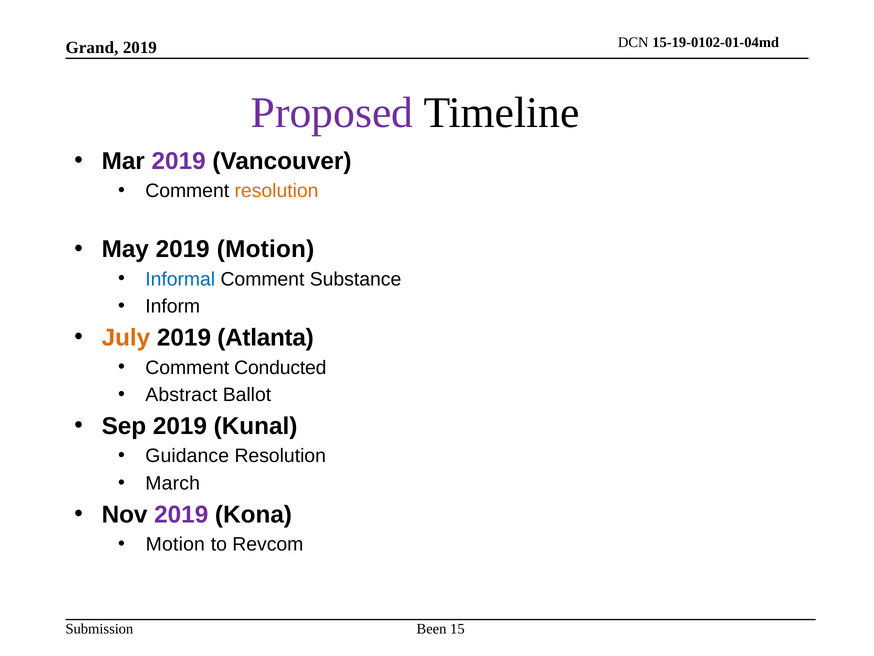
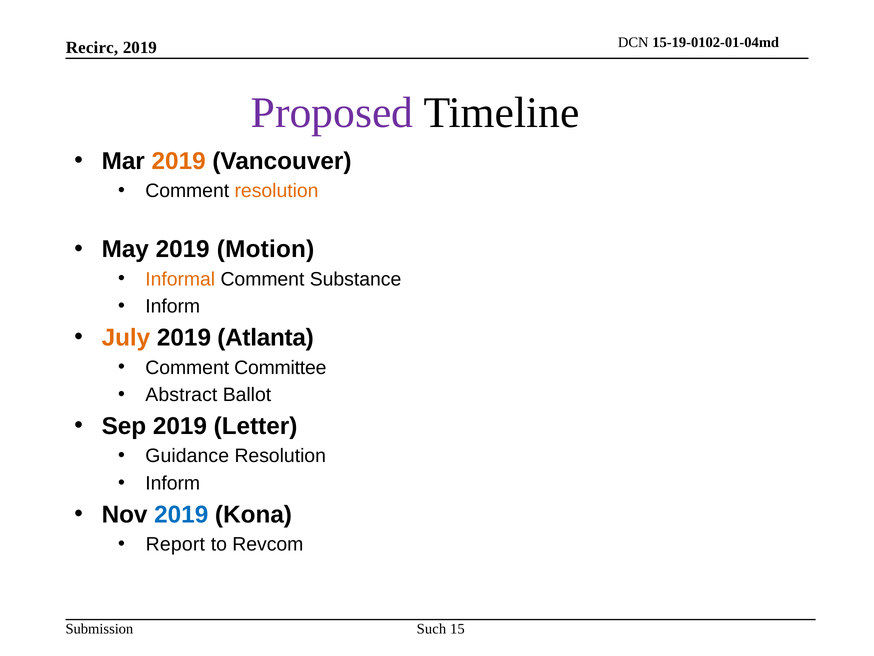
Grand: Grand -> Recirc (92, 48)
2019 colour: purple -> orange (179, 161)
Informal colour: blue -> orange (180, 279)
Conducted: Conducted -> Committee (280, 367)
Kunal: Kunal -> Letter (256, 426)
March: March -> Inform (173, 483)
2019 colour: purple -> blue (181, 514)
Motion: Motion -> Report (175, 544)
Been: Been -> Such (431, 629)
